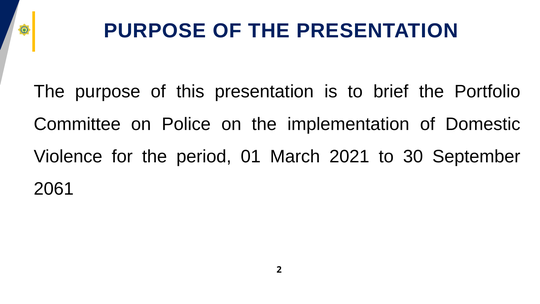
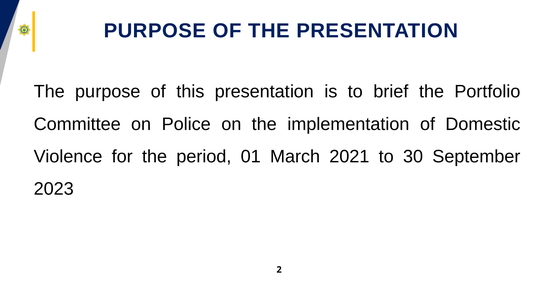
2061: 2061 -> 2023 (54, 189)
